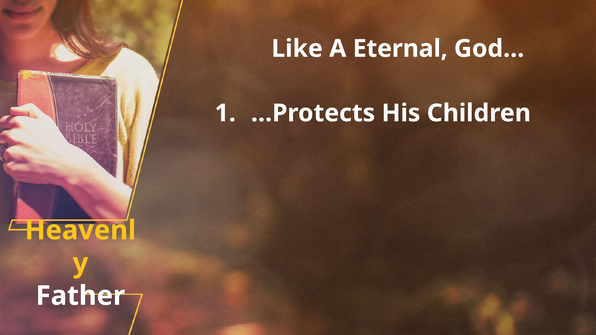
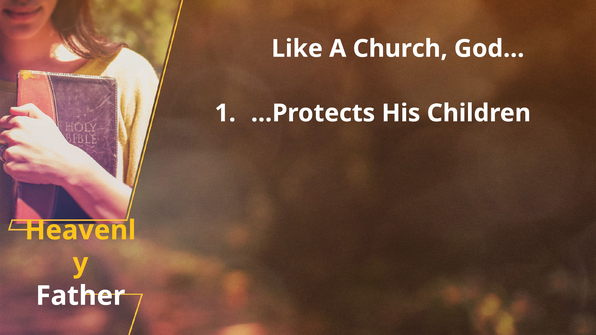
Eternal: Eternal -> Church (400, 49)
